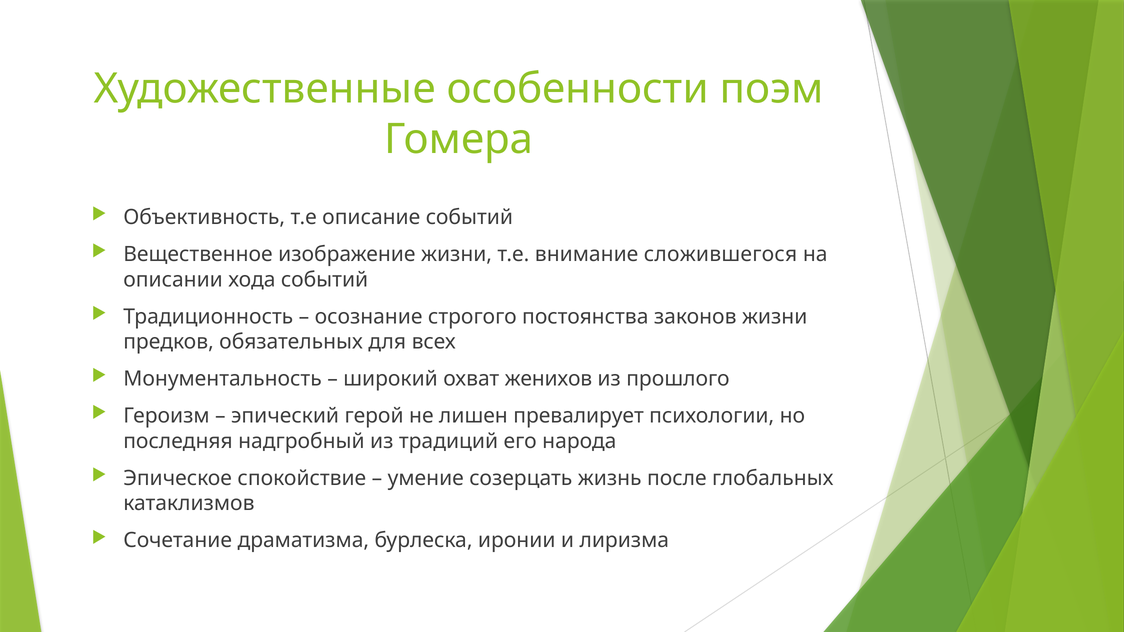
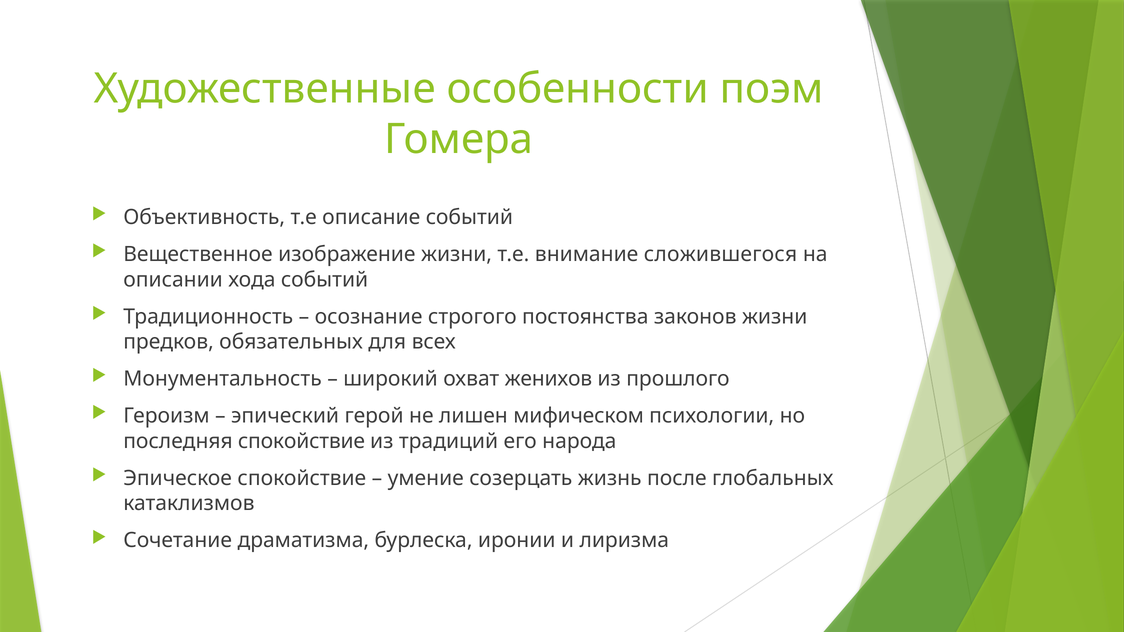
превалирует: превалирует -> мифическом (579, 416)
последняя надгробный: надгробный -> спокойствие (302, 441)
